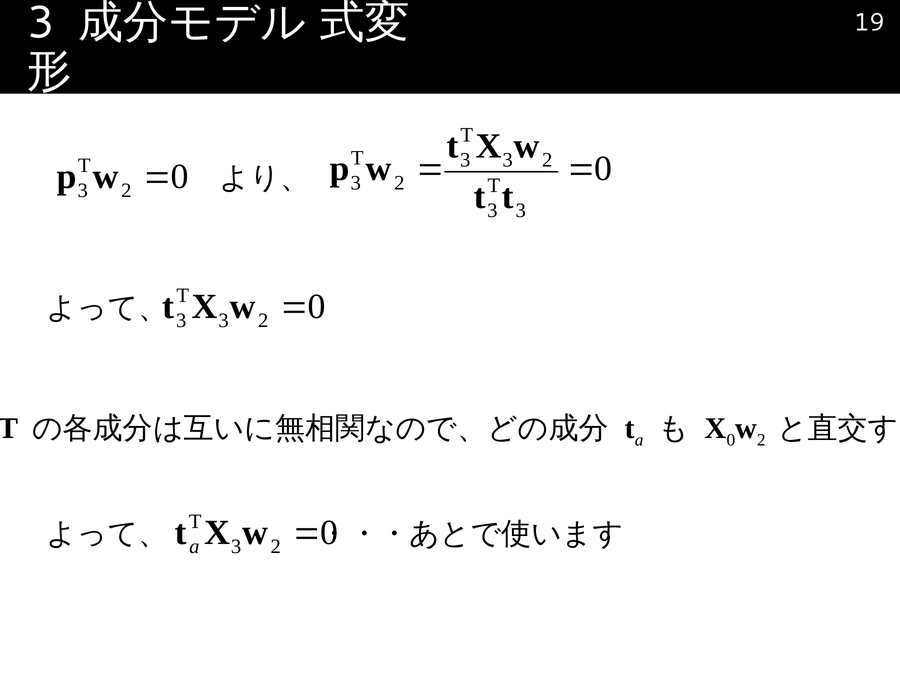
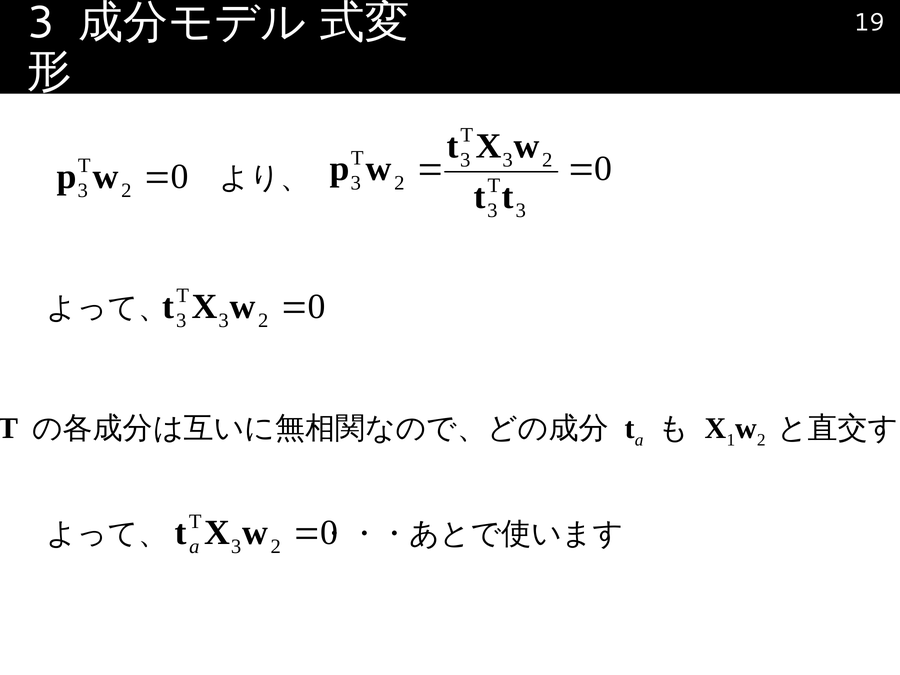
0: 0 -> 1 (731, 440)
